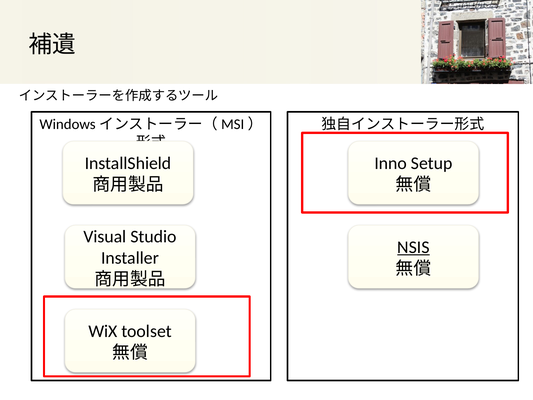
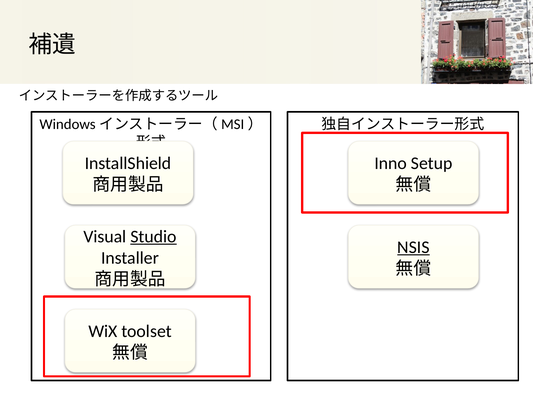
Studio underline: none -> present (153, 236)
